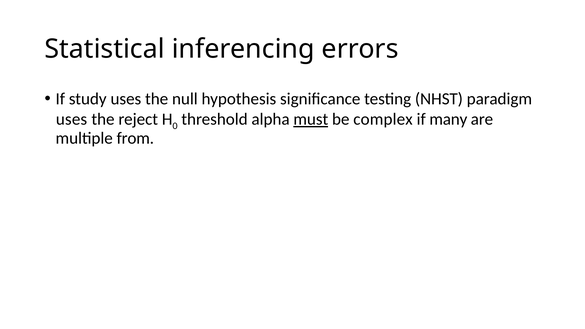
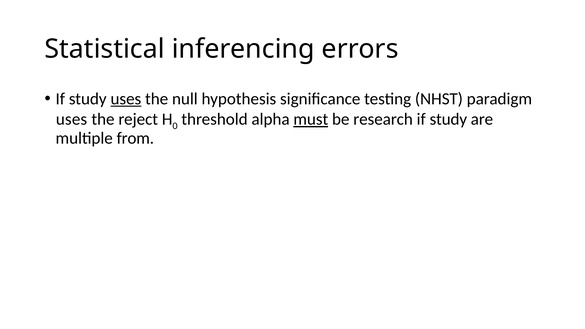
uses underline: none -> present (126, 99)
complex: complex -> research (383, 119)
many: many -> study (448, 119)
